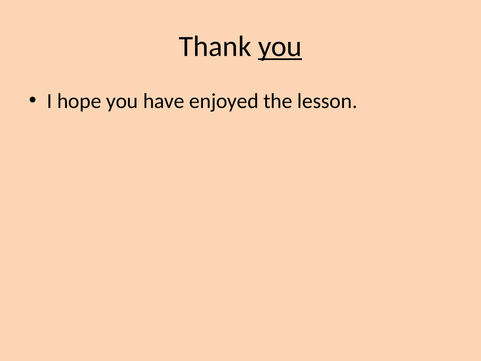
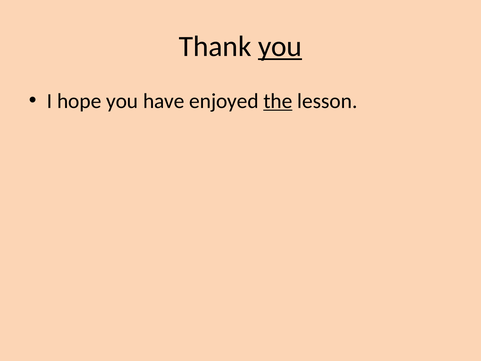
the underline: none -> present (278, 101)
